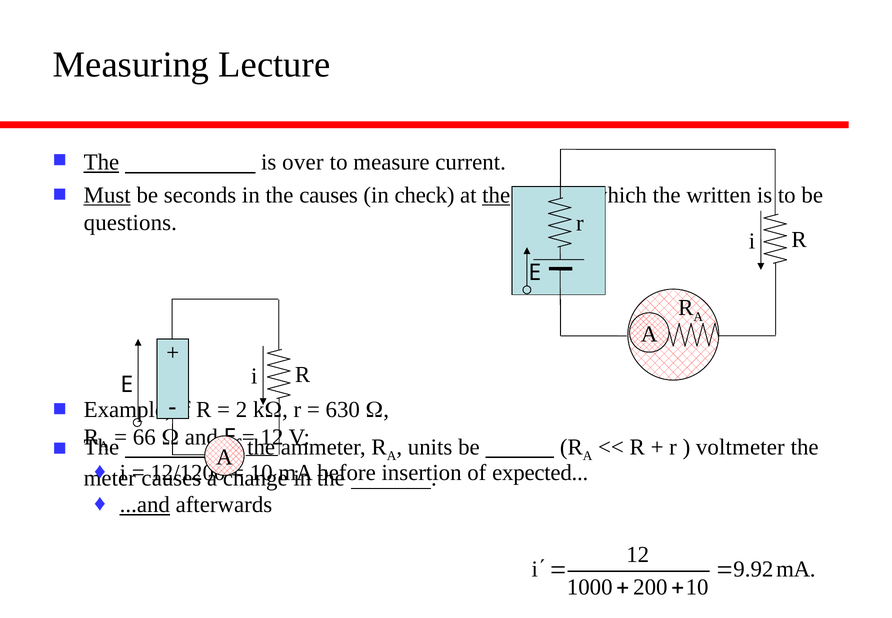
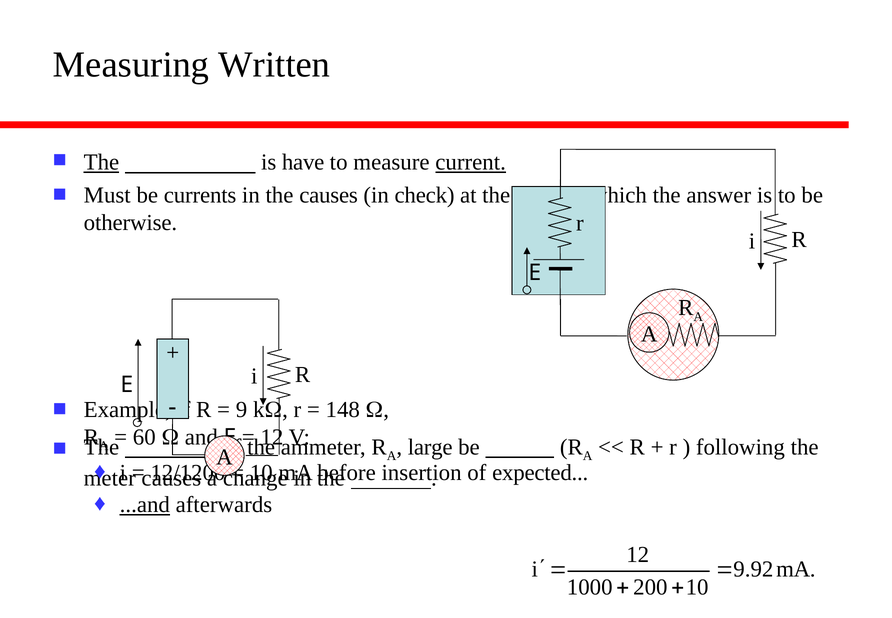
Lecture: Lecture -> Written (274, 64)
over: over -> have (303, 162)
current underline: none -> present (471, 162)
Must underline: present -> none (107, 195)
seconds: seconds -> currents (200, 195)
the underline: present -> none (496, 195)
written: written -> answer (719, 195)
questions: questions -> otherwise (130, 223)
2: 2 -> 9 (242, 409)
630: 630 -> 148 (343, 409)
66: 66 -> 60 (144, 437)
units: units -> large (430, 447)
voltmeter: voltmeter -> following (740, 447)
